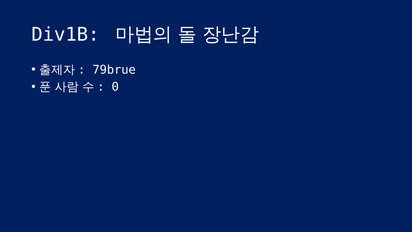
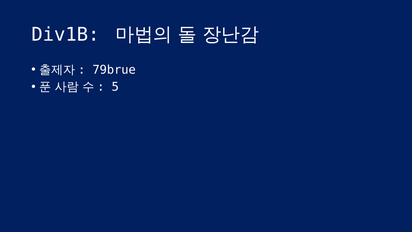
0: 0 -> 5 (115, 87)
